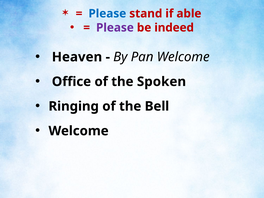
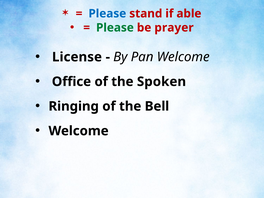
Please colour: purple -> green (115, 28)
indeed: indeed -> prayer (174, 28)
Heaven: Heaven -> License (77, 57)
